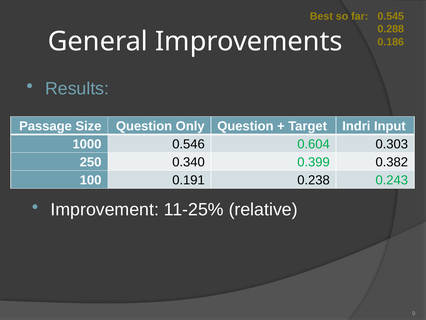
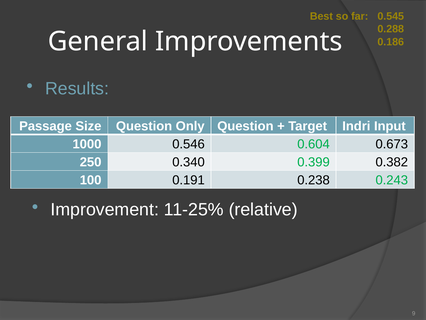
0.303: 0.303 -> 0.673 (392, 144)
